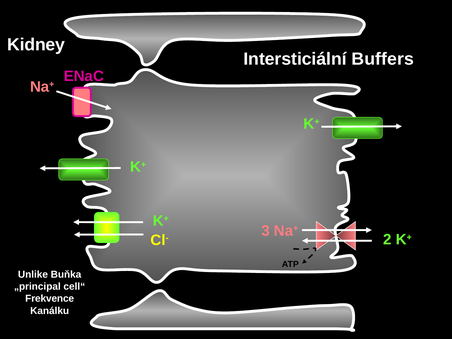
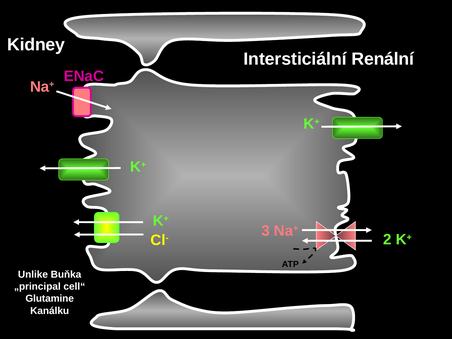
Buffers: Buffers -> Renální (383, 59)
Frekvence: Frekvence -> Glutamine (50, 299)
